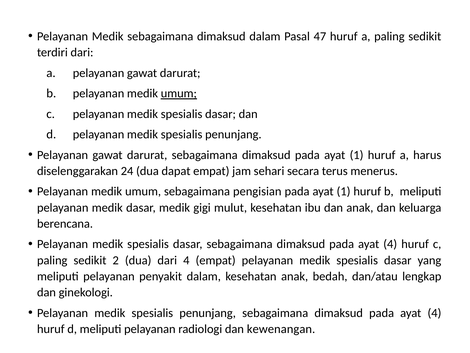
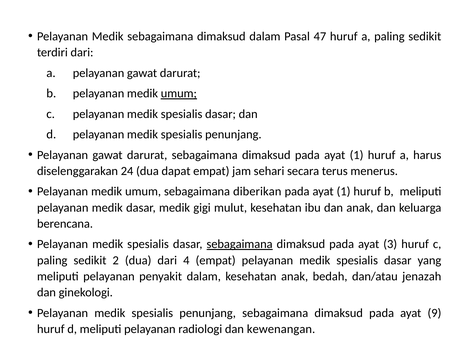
pengisian: pengisian -> diberikan (257, 191)
sebagaimana underline: none -> present (240, 244)
4: 4 -> 3 (390, 244)
lengkap: lengkap -> jenazah (422, 276)
4: 4 -> 9 (434, 312)
